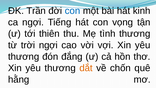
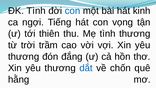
ÐK Trần: Trần -> Tình (36, 11)
trời ngợi: ngợi -> trầm (48, 45)
dắt colour: orange -> blue (86, 68)
